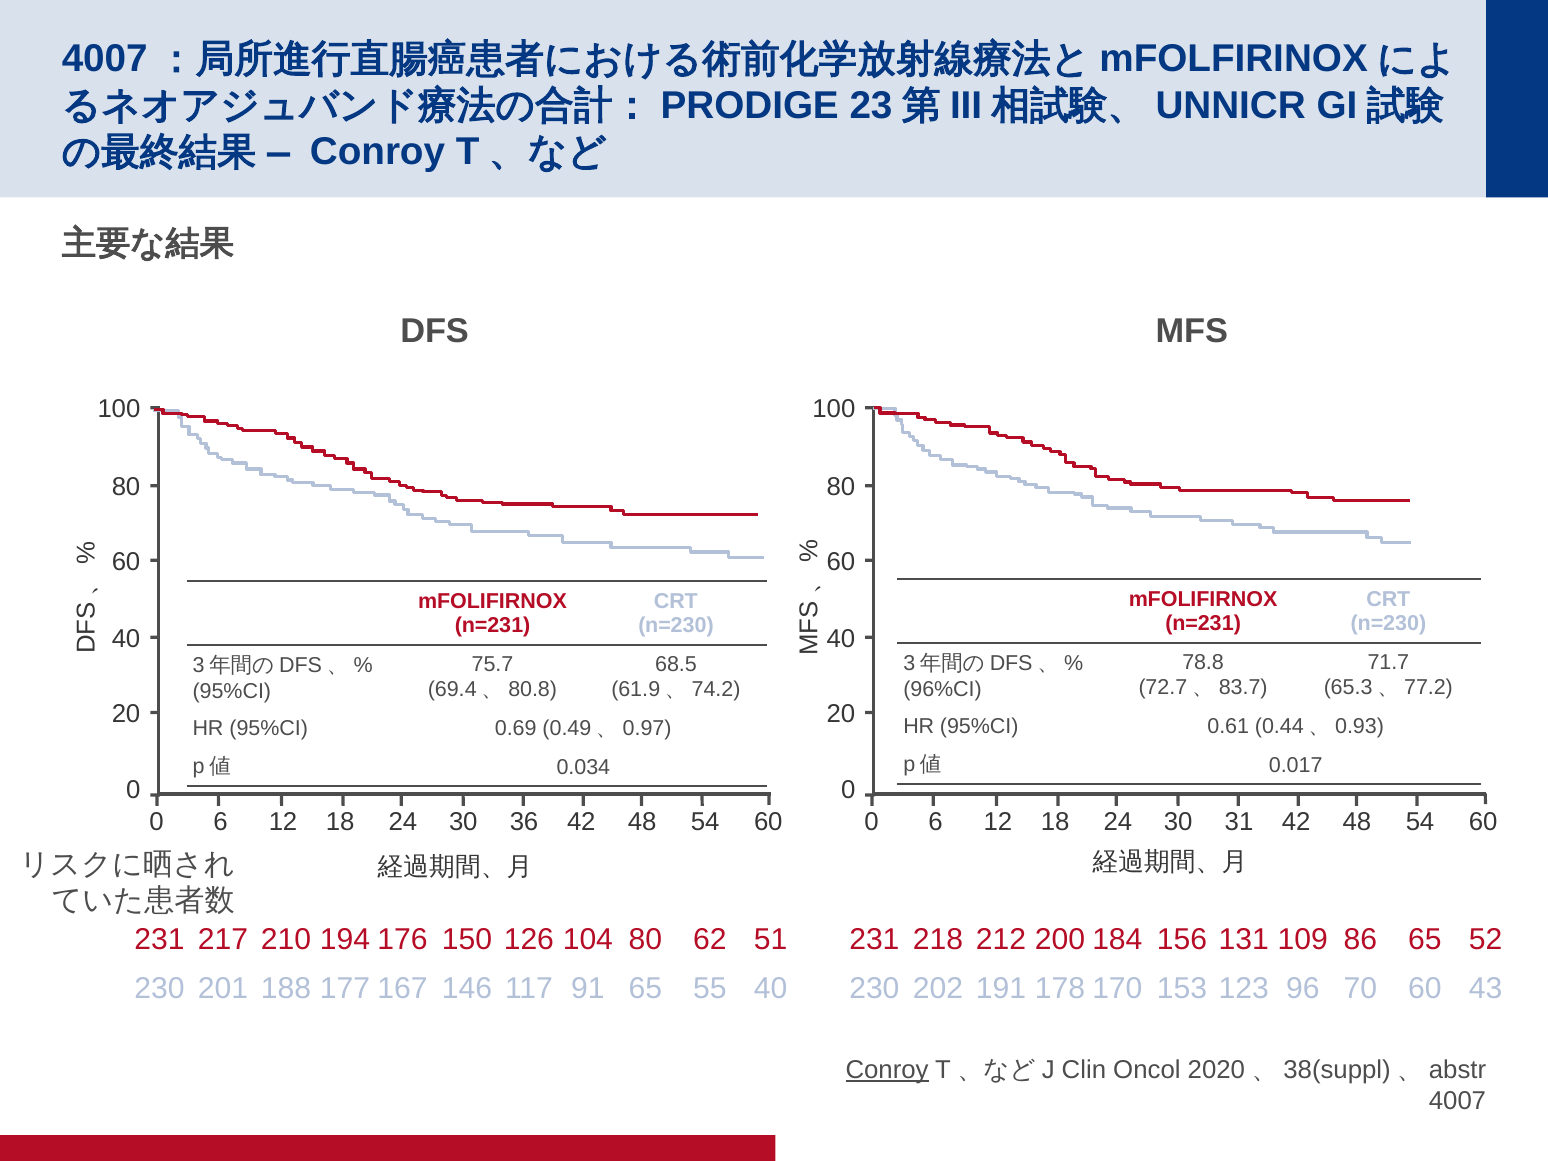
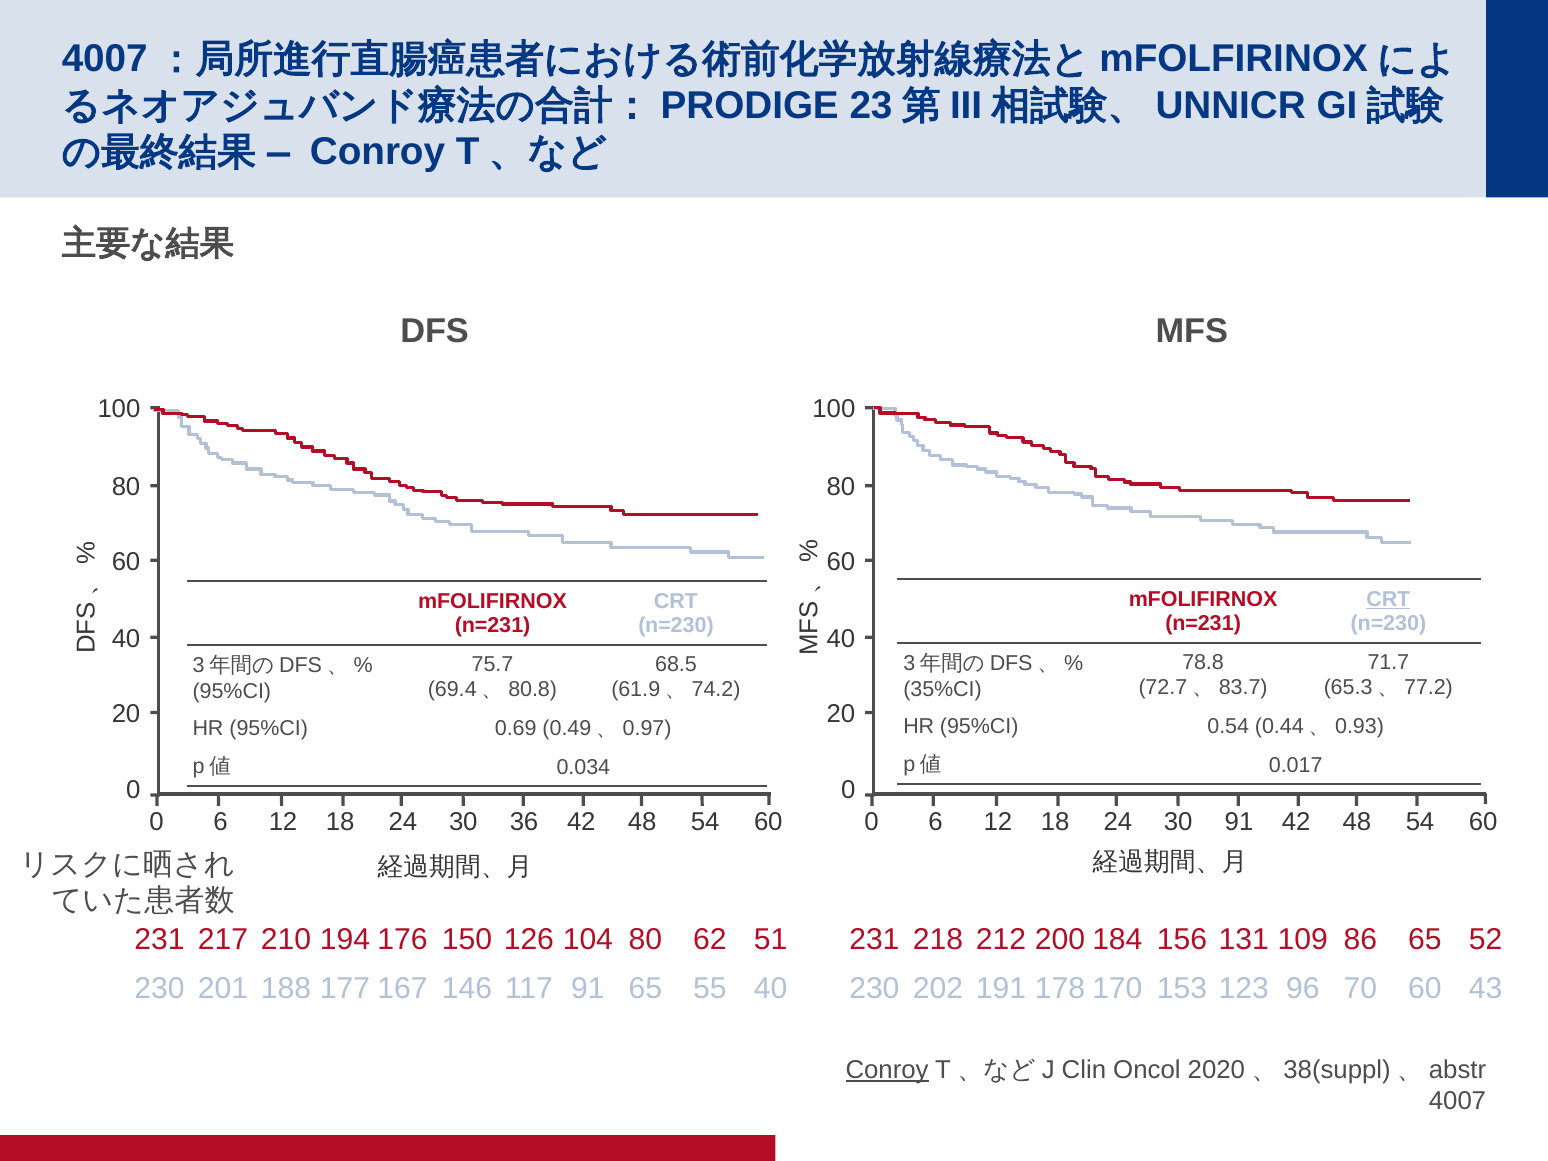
CRT underline: none -> present (1388, 600)
96%CI: 96%CI -> 35%CI (942, 689)
0.61: 0.61 -> 0.54 (1228, 727)
30 31: 31 -> 91 (1239, 822)
